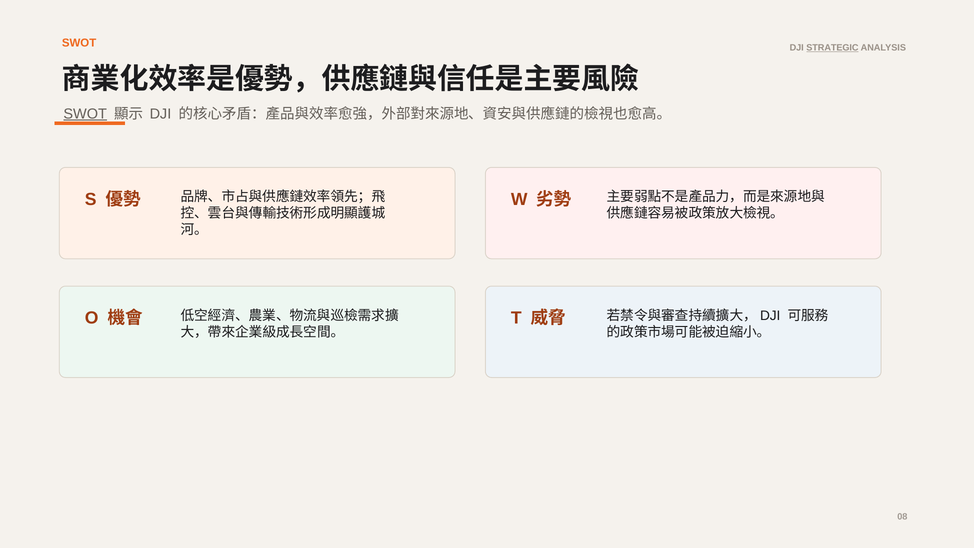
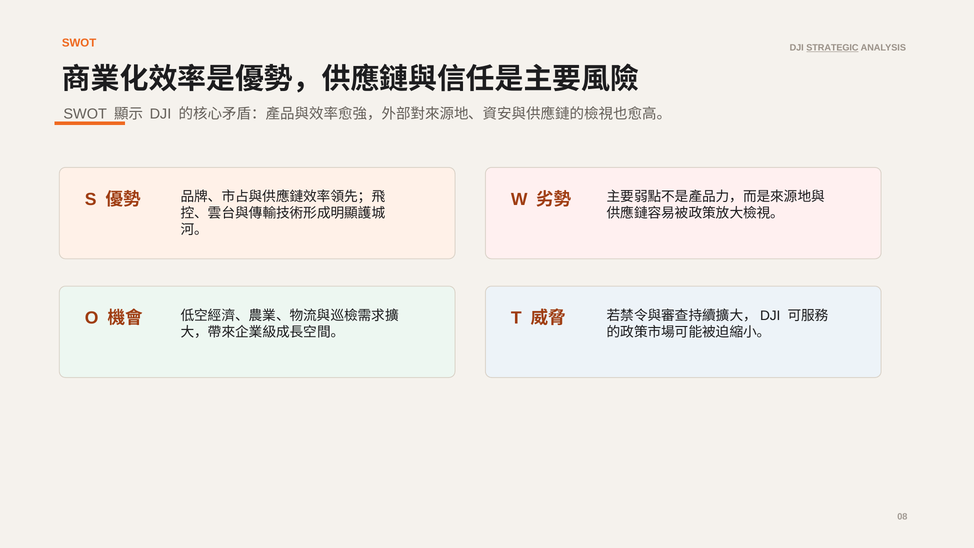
SWOT underline: present -> none (85, 114)
